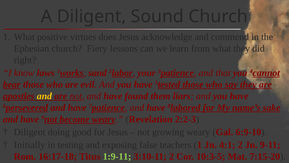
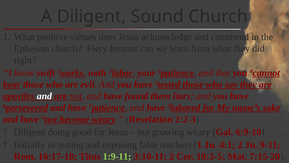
laws: laws -> swift (46, 73)
sand: sand -> oath (97, 73)
and colour: yellow -> white (44, 96)
